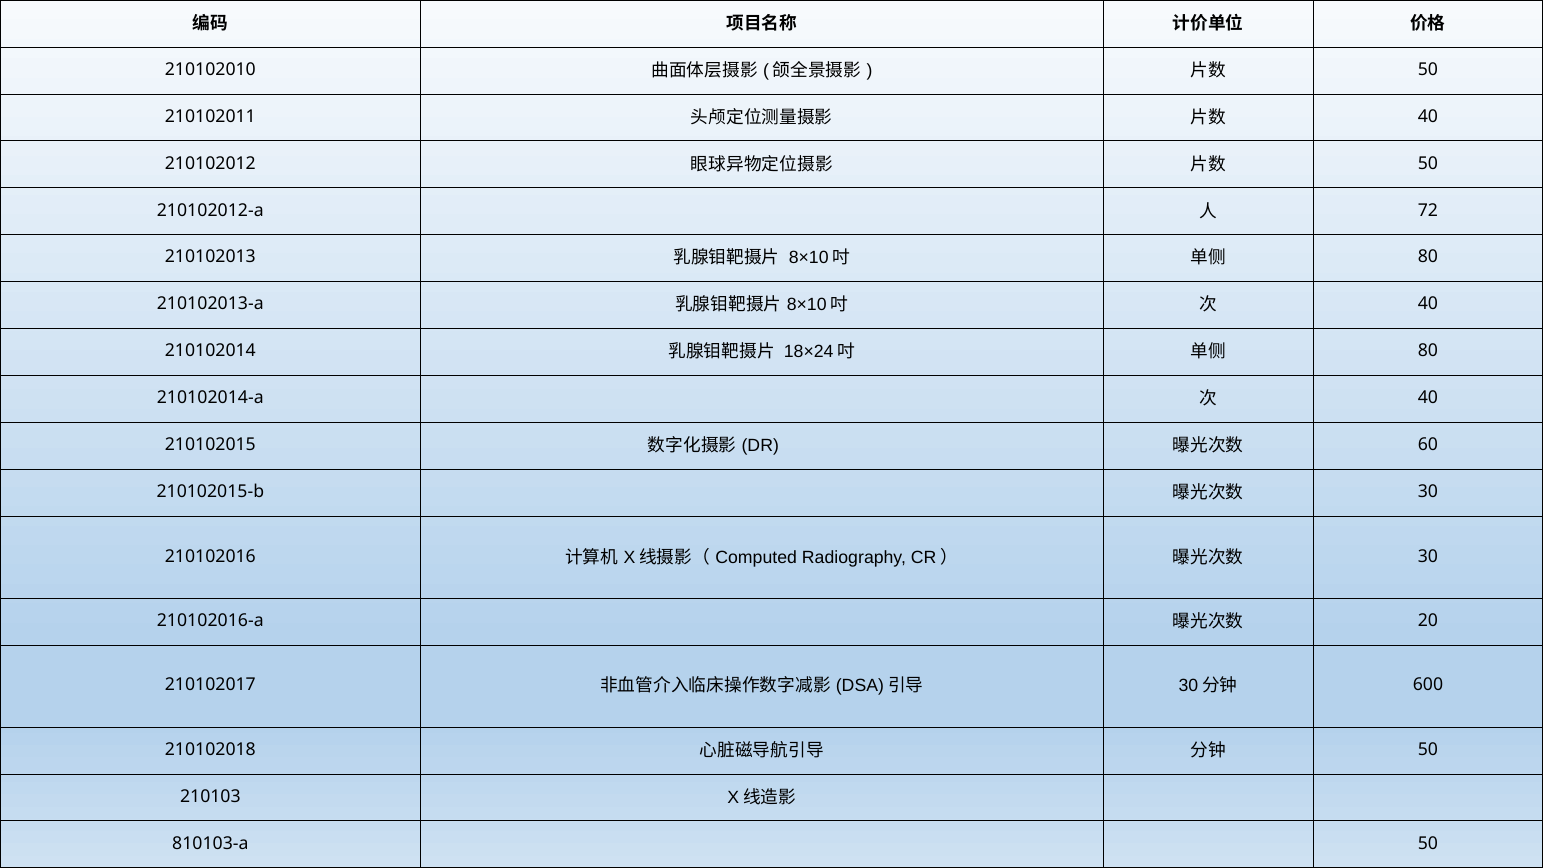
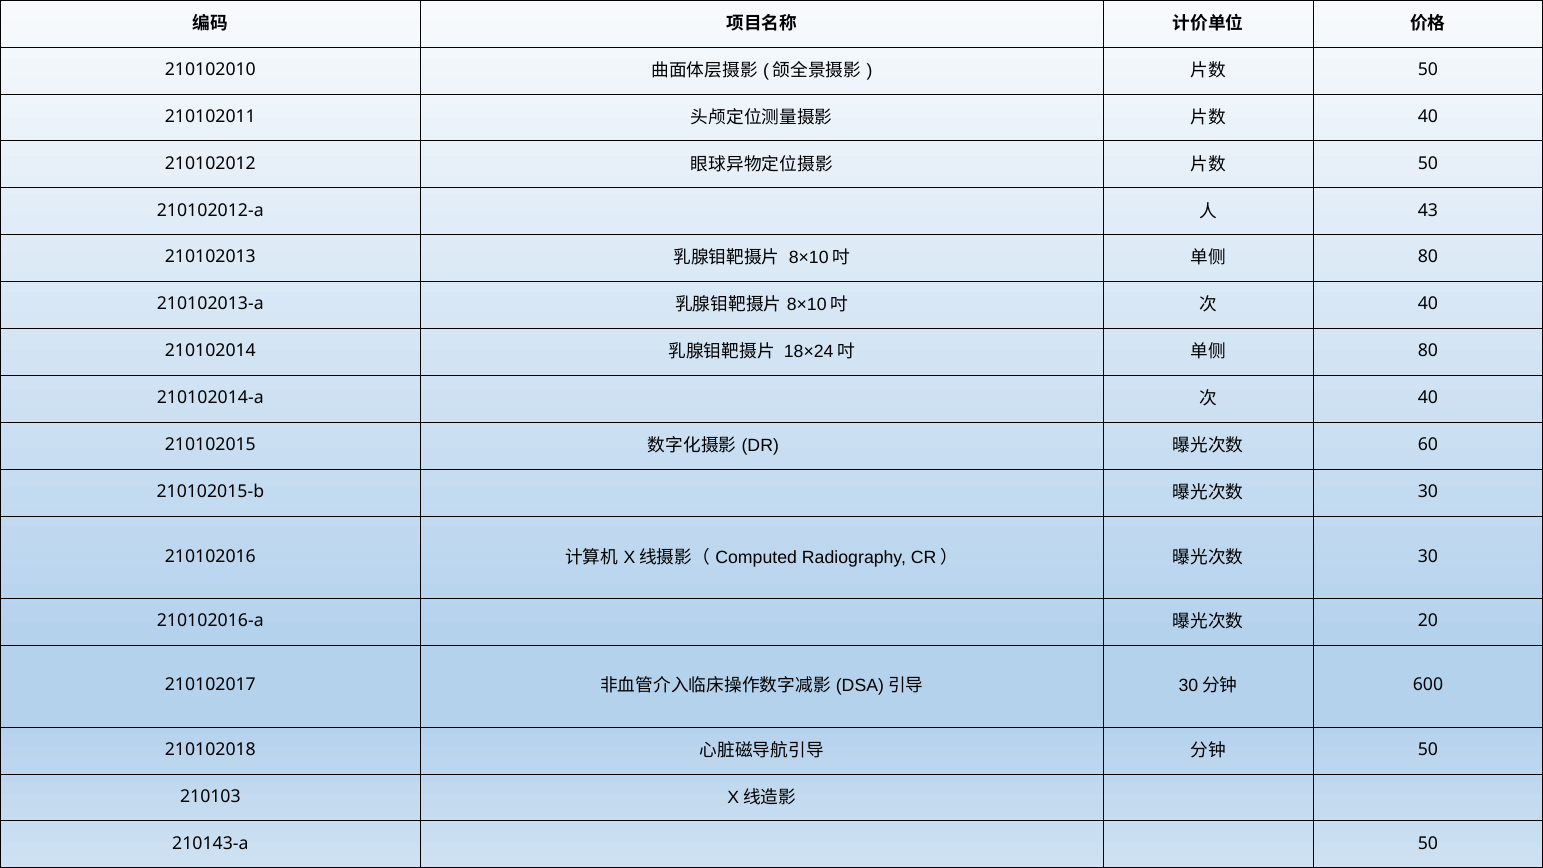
72: 72 -> 43 (1428, 210)
810103-a: 810103-a -> 210143-a (210, 843)
